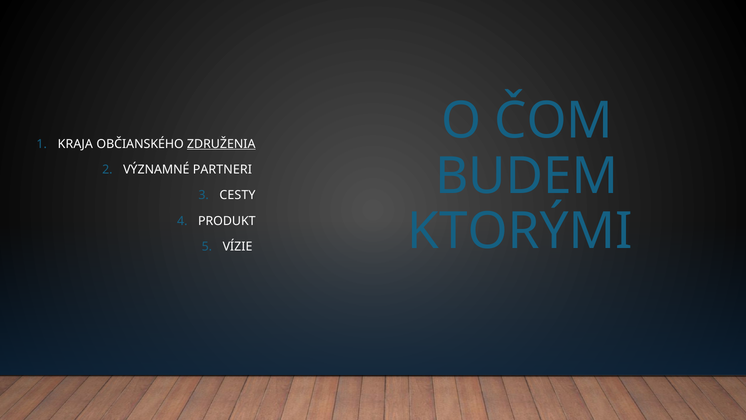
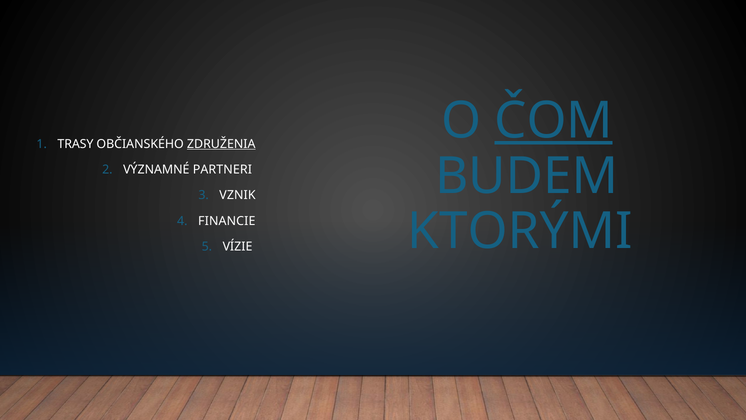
ČOM underline: none -> present (554, 121)
KRAJA: KRAJA -> TRASY (75, 144)
CESTY: CESTY -> VZNIK (237, 195)
PRODUKT: PRODUKT -> FINANCIE (227, 221)
